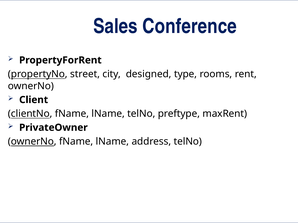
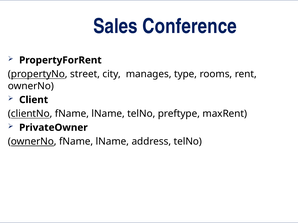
designed: designed -> manages (149, 74)
